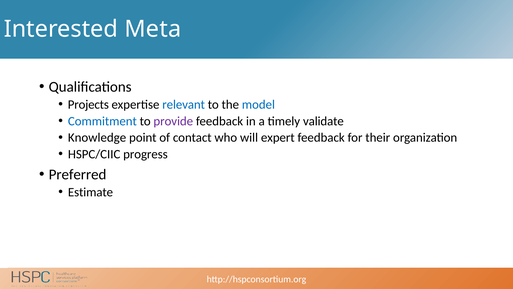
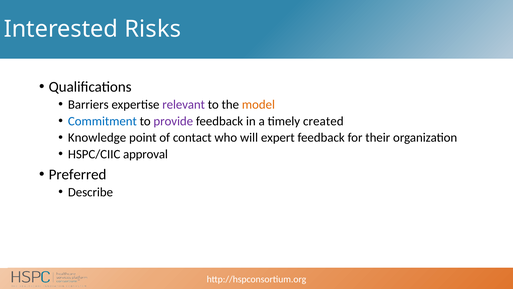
Meta: Meta -> Risks (153, 29)
Projects: Projects -> Barriers (88, 104)
relevant colour: blue -> purple (184, 104)
model colour: blue -> orange (258, 104)
validate: validate -> created (323, 121)
progress: progress -> approval (145, 154)
Estimate: Estimate -> Describe (90, 192)
